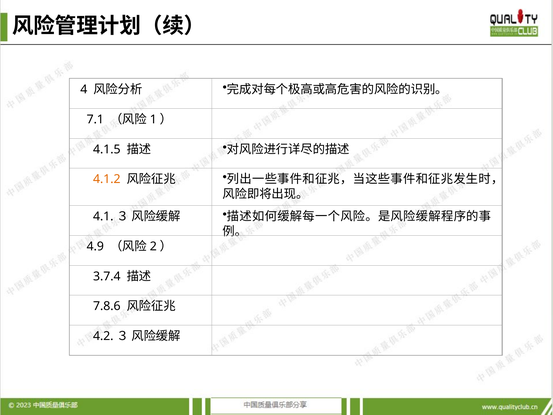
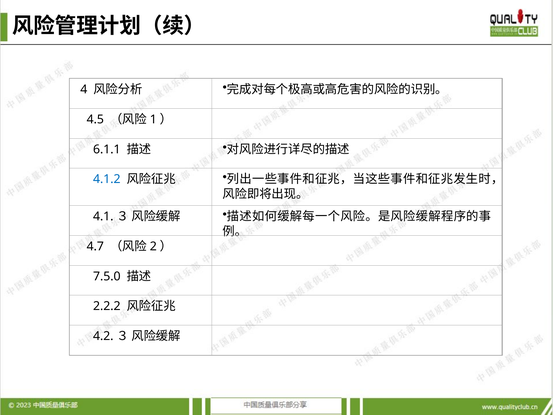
7.1: 7.1 -> 4.5 (95, 119)
4.1.5: 4.1.5 -> 6.1.1 (107, 149)
4.1.2 colour: orange -> blue (107, 179)
4.9: 4.9 -> 4.7 (95, 246)
3.7.4: 3.7.4 -> 7.5.0 (107, 276)
7.8.6: 7.8.6 -> 2.2.2 (107, 306)
